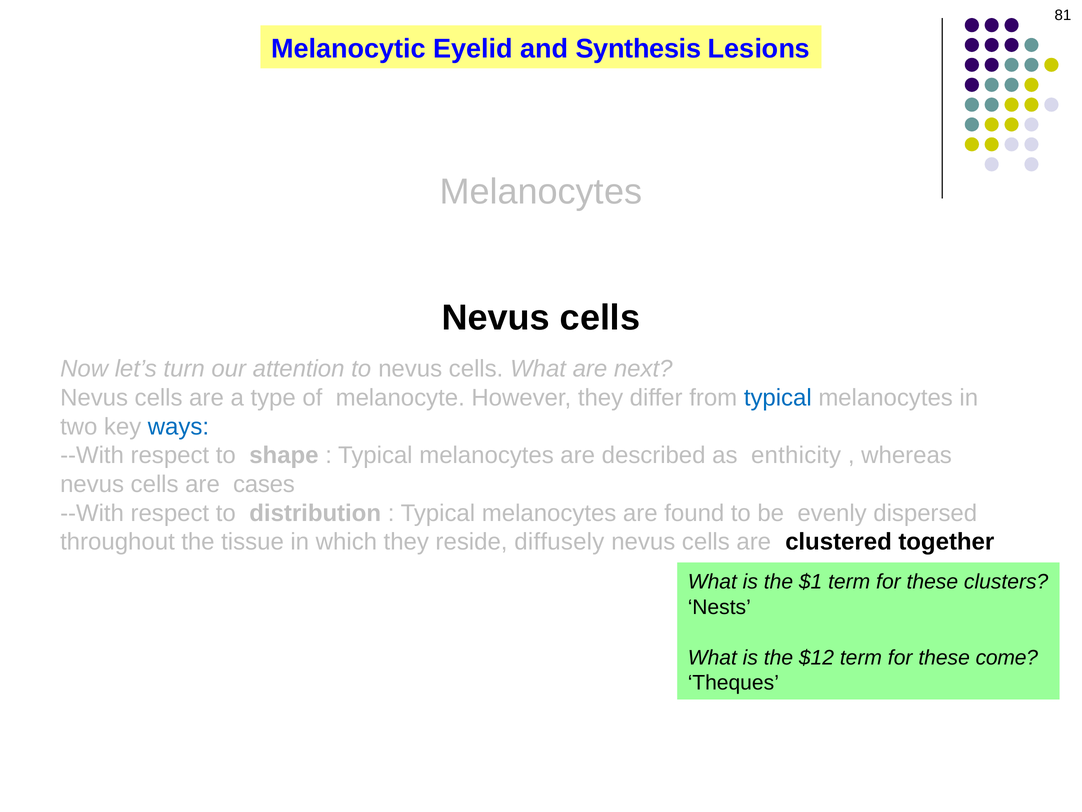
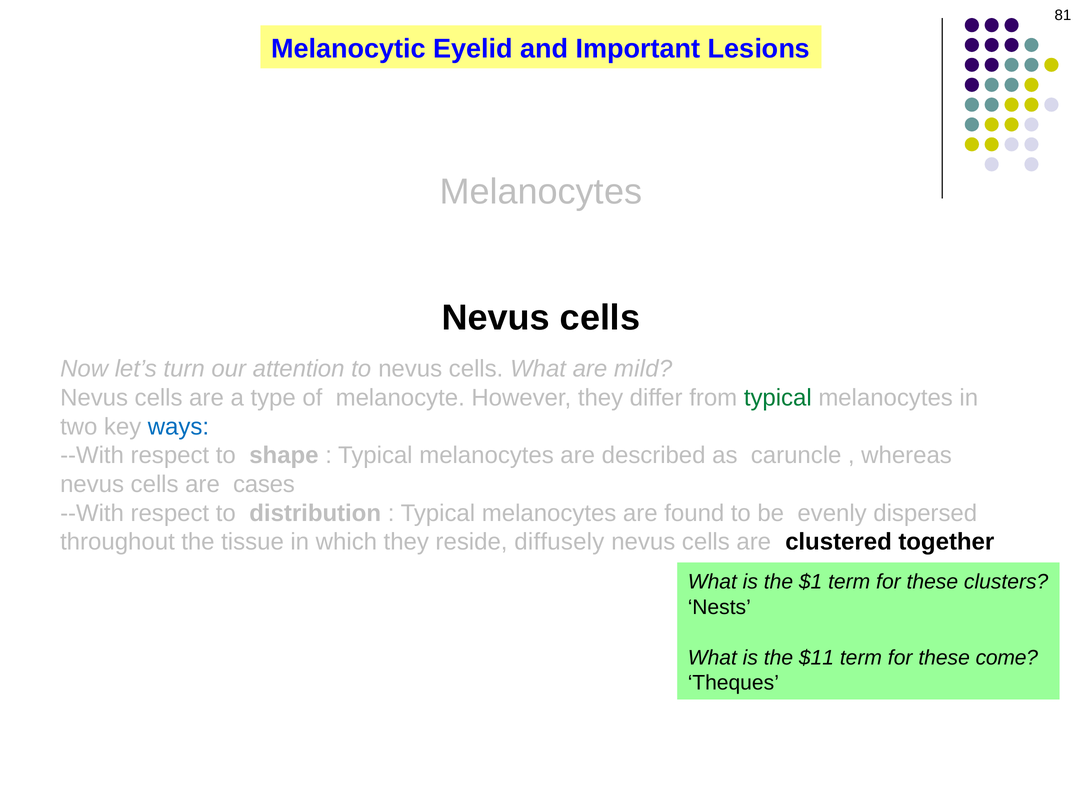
Synthesis: Synthesis -> Important (638, 49)
next: next -> mild (643, 369)
typical colour: blue -> green (778, 398)
enthicity: enthicity -> caruncle (796, 455)
$12: $12 -> $11 (816, 657)
